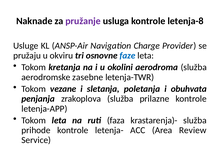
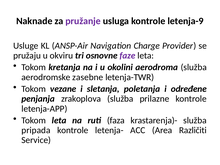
letenja-8: letenja-8 -> letenja-9 (186, 21)
faze colour: blue -> purple (127, 56)
obuhvata: obuhvata -> određene (189, 89)
prihode: prihode -> pripada (36, 130)
Review: Review -> Različiti (193, 130)
